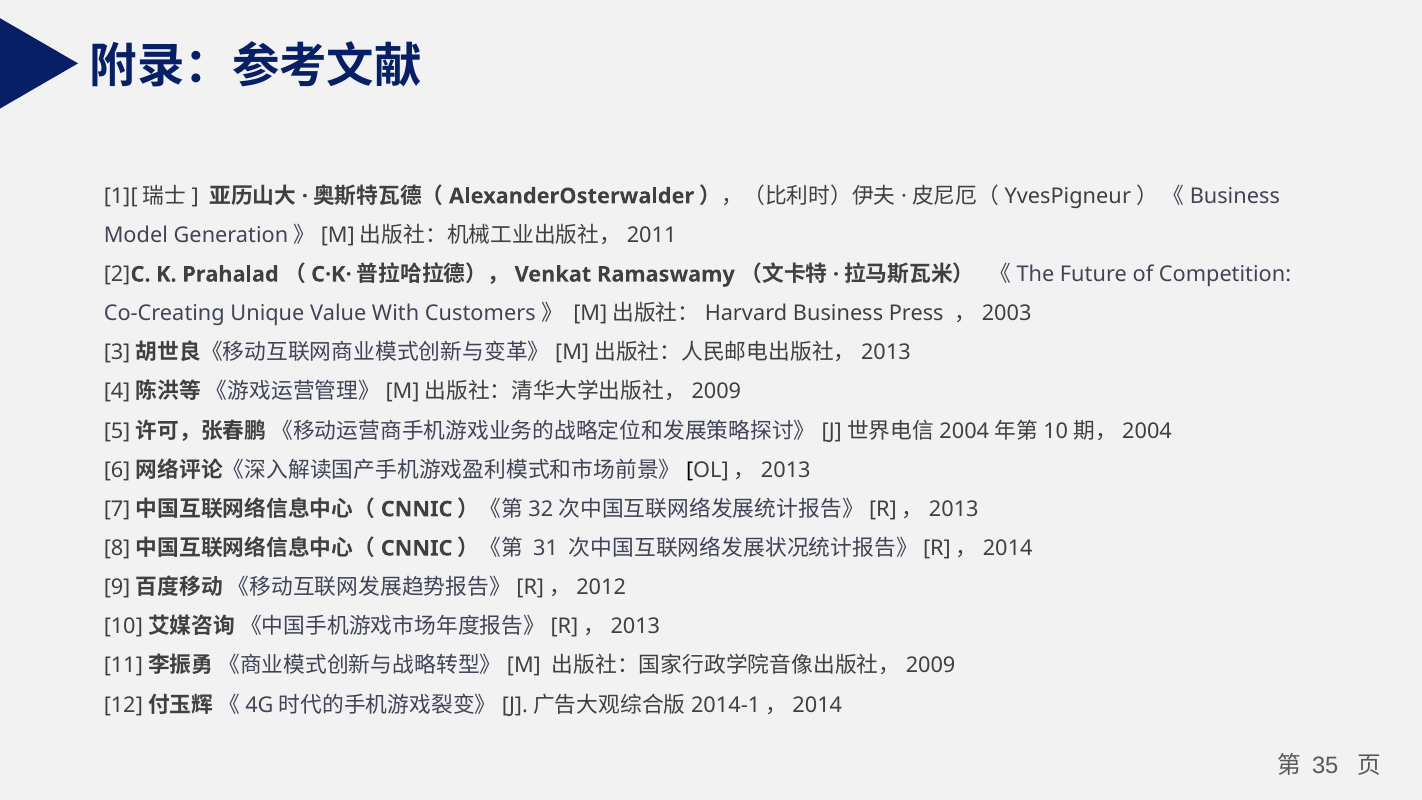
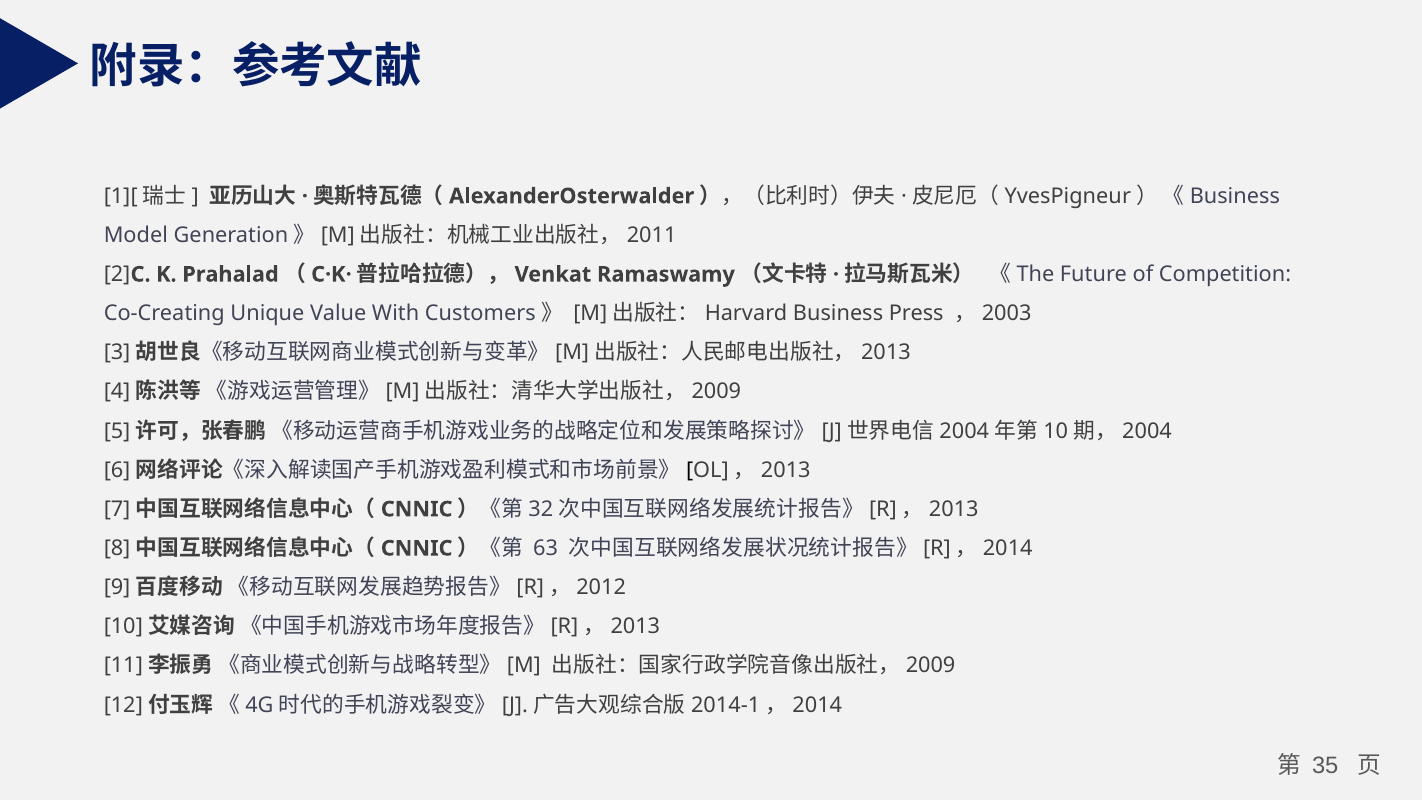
31: 31 -> 63 (546, 548)
